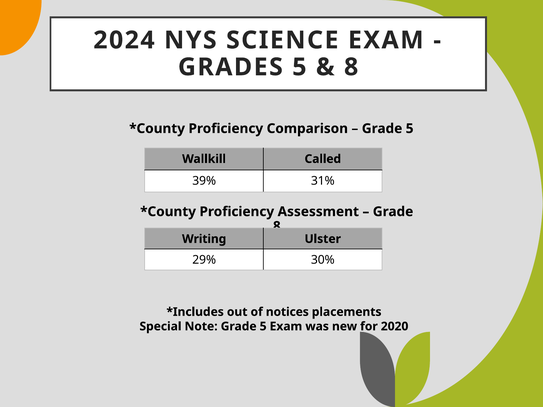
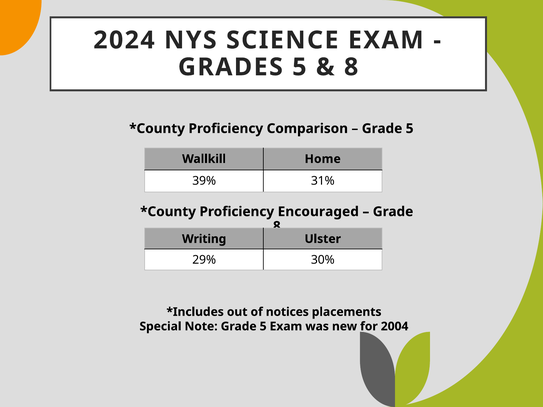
Called: Called -> Home (323, 159)
Assessment: Assessment -> Encouraged (318, 212)
2020: 2020 -> 2004 (395, 327)
